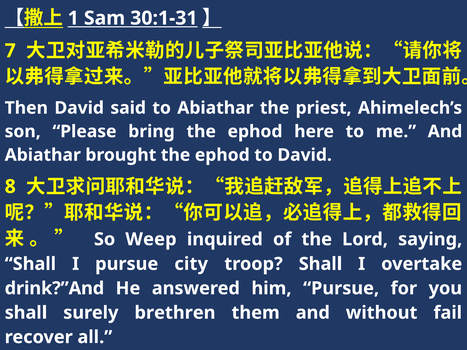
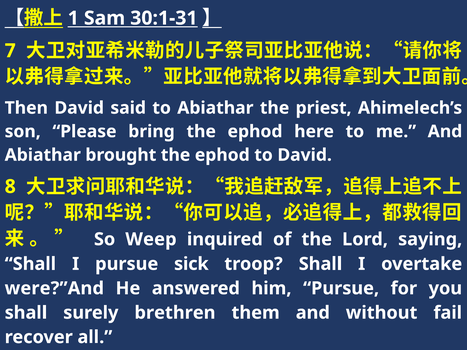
city: city -> sick (191, 264)
drink?”And: drink?”And -> were?”And (54, 289)
